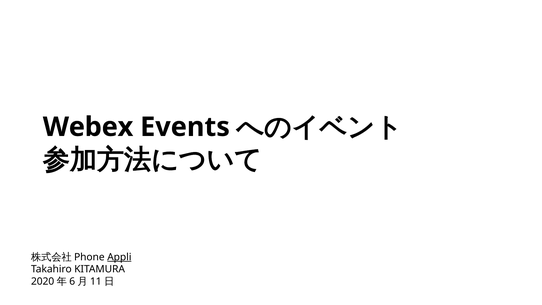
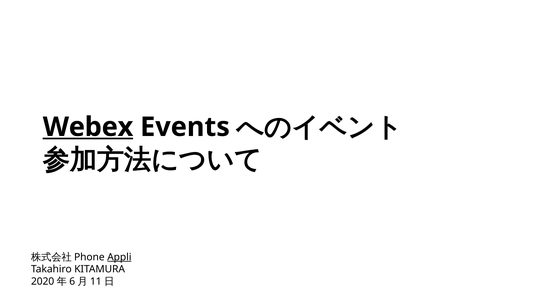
Webex underline: none -> present (88, 127)
